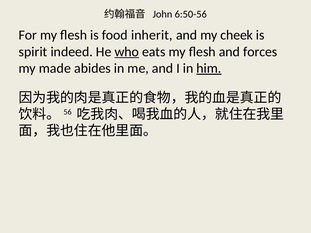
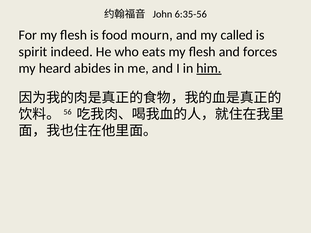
6:50-56: 6:50-56 -> 6:35-56 (191, 14)
inherit: inherit -> mourn (152, 35)
cheek: cheek -> called (237, 35)
who underline: present -> none (127, 52)
made: made -> heard (55, 68)
